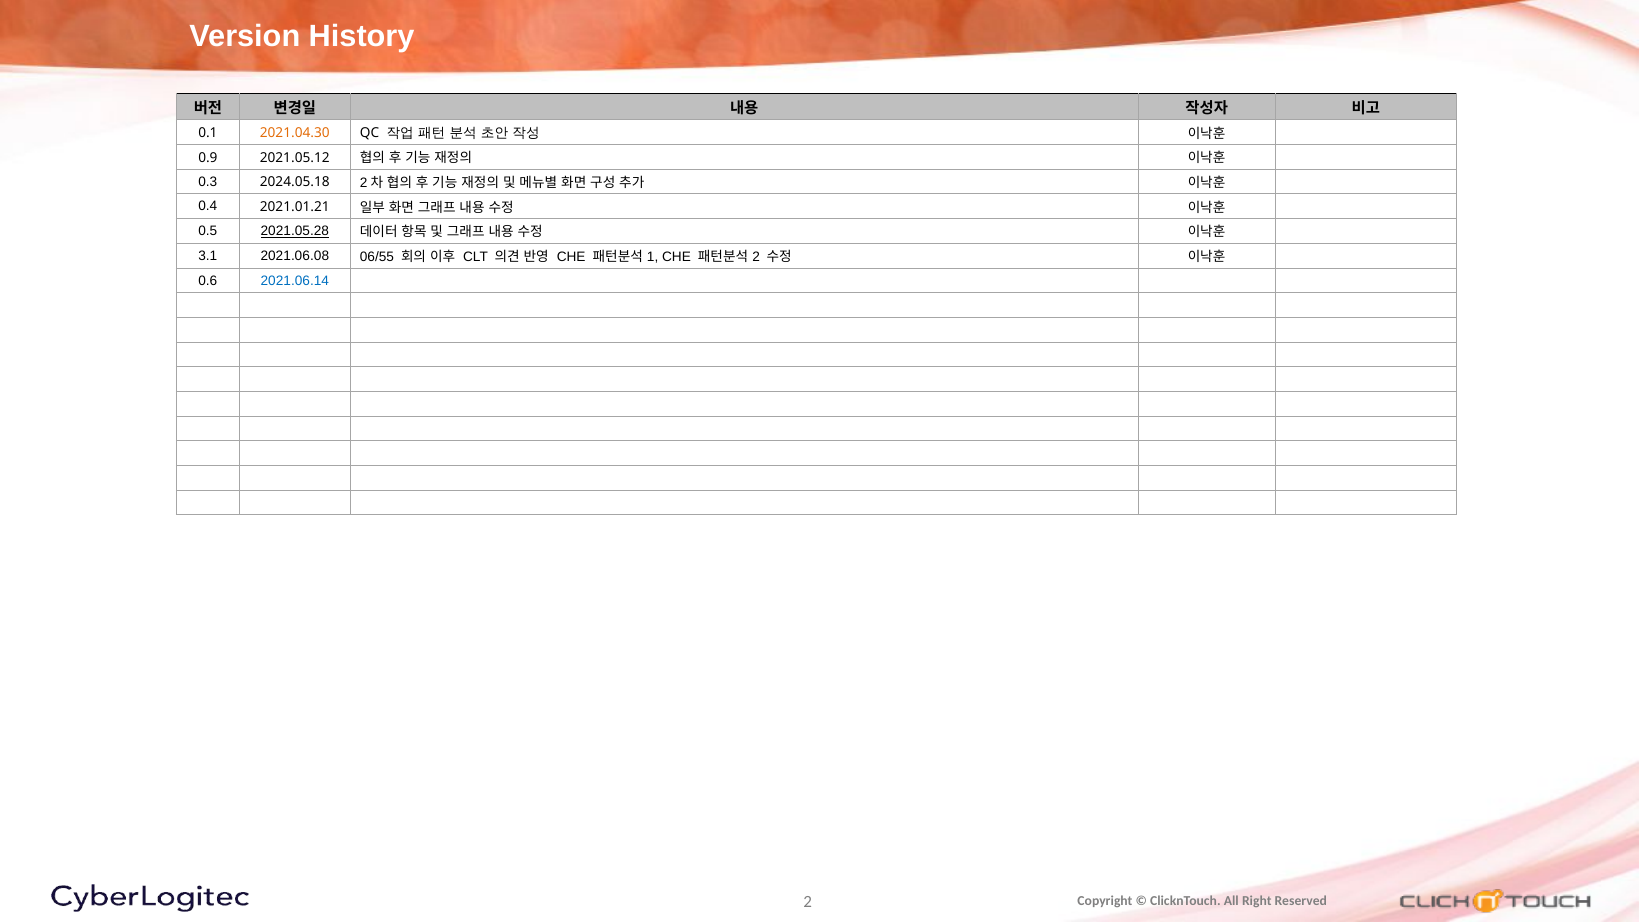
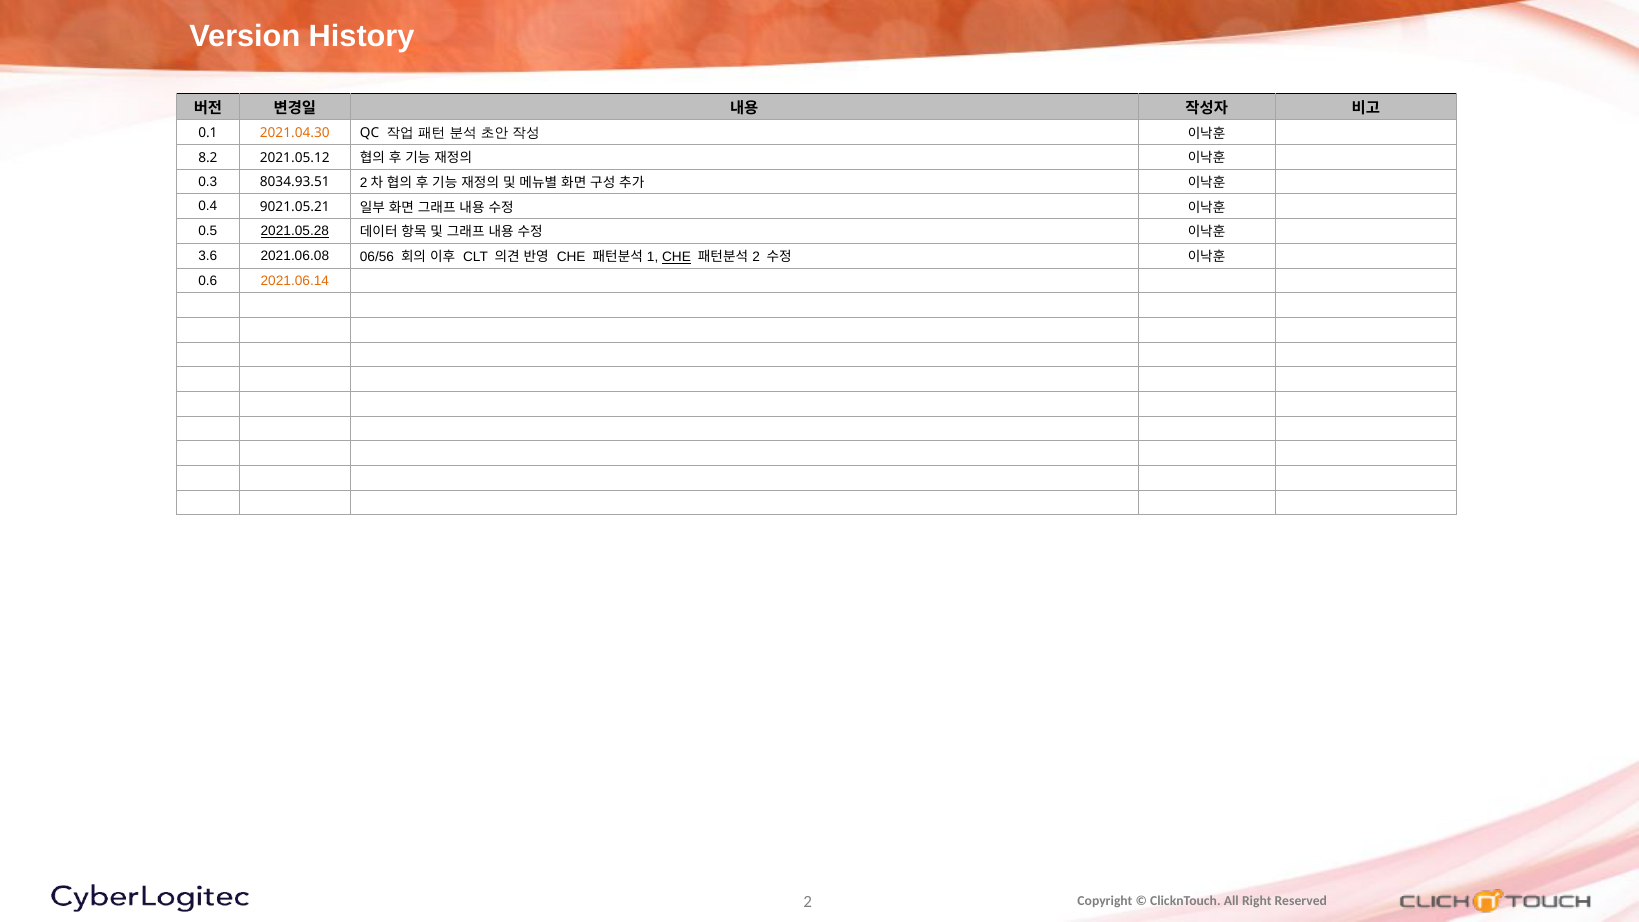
0.9: 0.9 -> 8.2 (208, 158)
2024.05.18: 2024.05.18 -> 8034.93.51 (295, 182)
2021.01.21: 2021.01.21 -> 9021.05.21 (295, 207)
3.1: 3.1 -> 3.6 (208, 256)
06/55: 06/55 -> 06/56 (377, 257)
CHE underline: none -> present (677, 257)
2021.06.14 colour: blue -> orange (295, 280)
